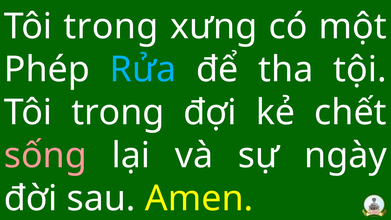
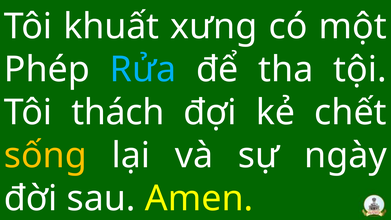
trong: trong -> khuất (111, 26)
trong: trong -> thách (118, 112)
sống colour: pink -> yellow (45, 155)
